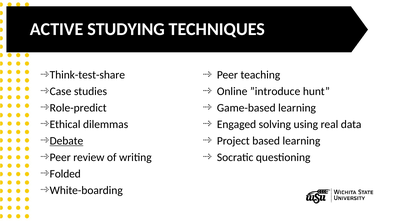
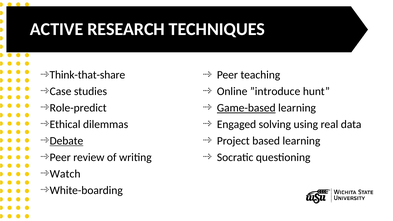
STUDYING: STUDYING -> RESEARCH (126, 29)
Think-test-share: Think-test-share -> Think-that-share (87, 75)
Game-based underline: none -> present (246, 108)
Folded: Folded -> Watch (65, 174)
